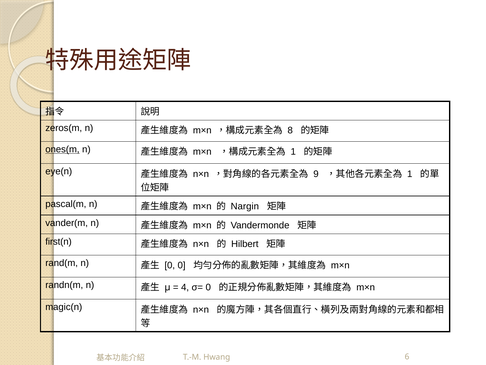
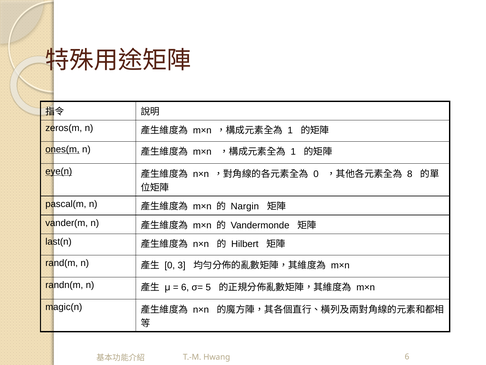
8: 8 -> 1 (290, 130)
eye(n underline: none -> present (59, 171)
9: 9 -> 0 (316, 174)
1: 1 -> 8 (410, 174)
first(n: first(n -> last(n (59, 241)
0 0: 0 -> 3 (182, 265)
4: 4 -> 6 (185, 287)
σ= 0: 0 -> 5 (208, 287)
